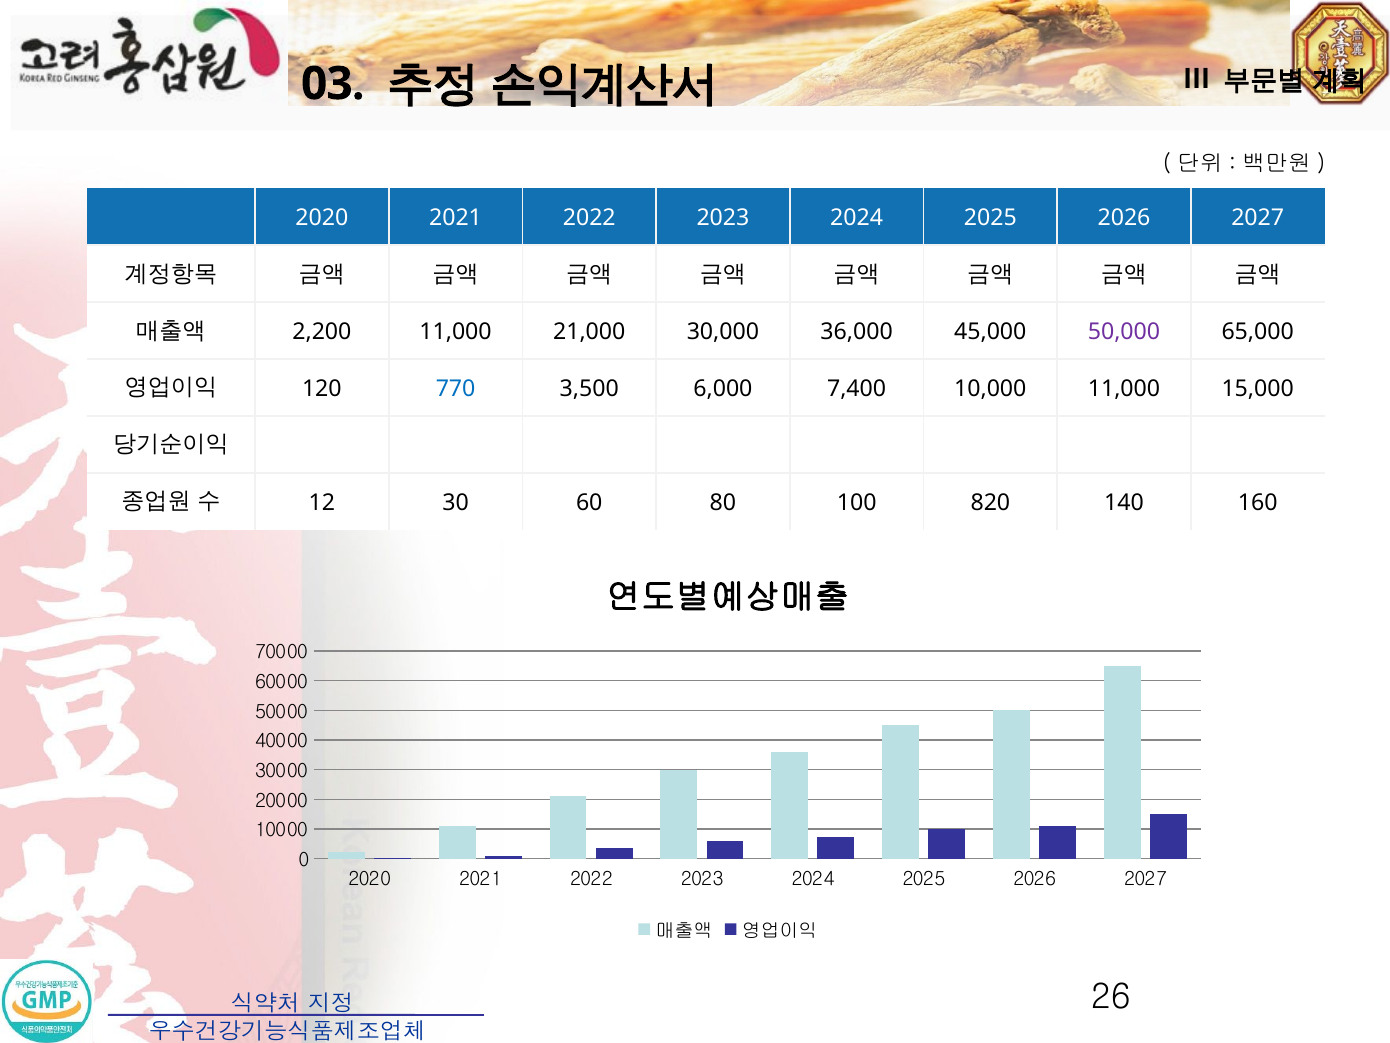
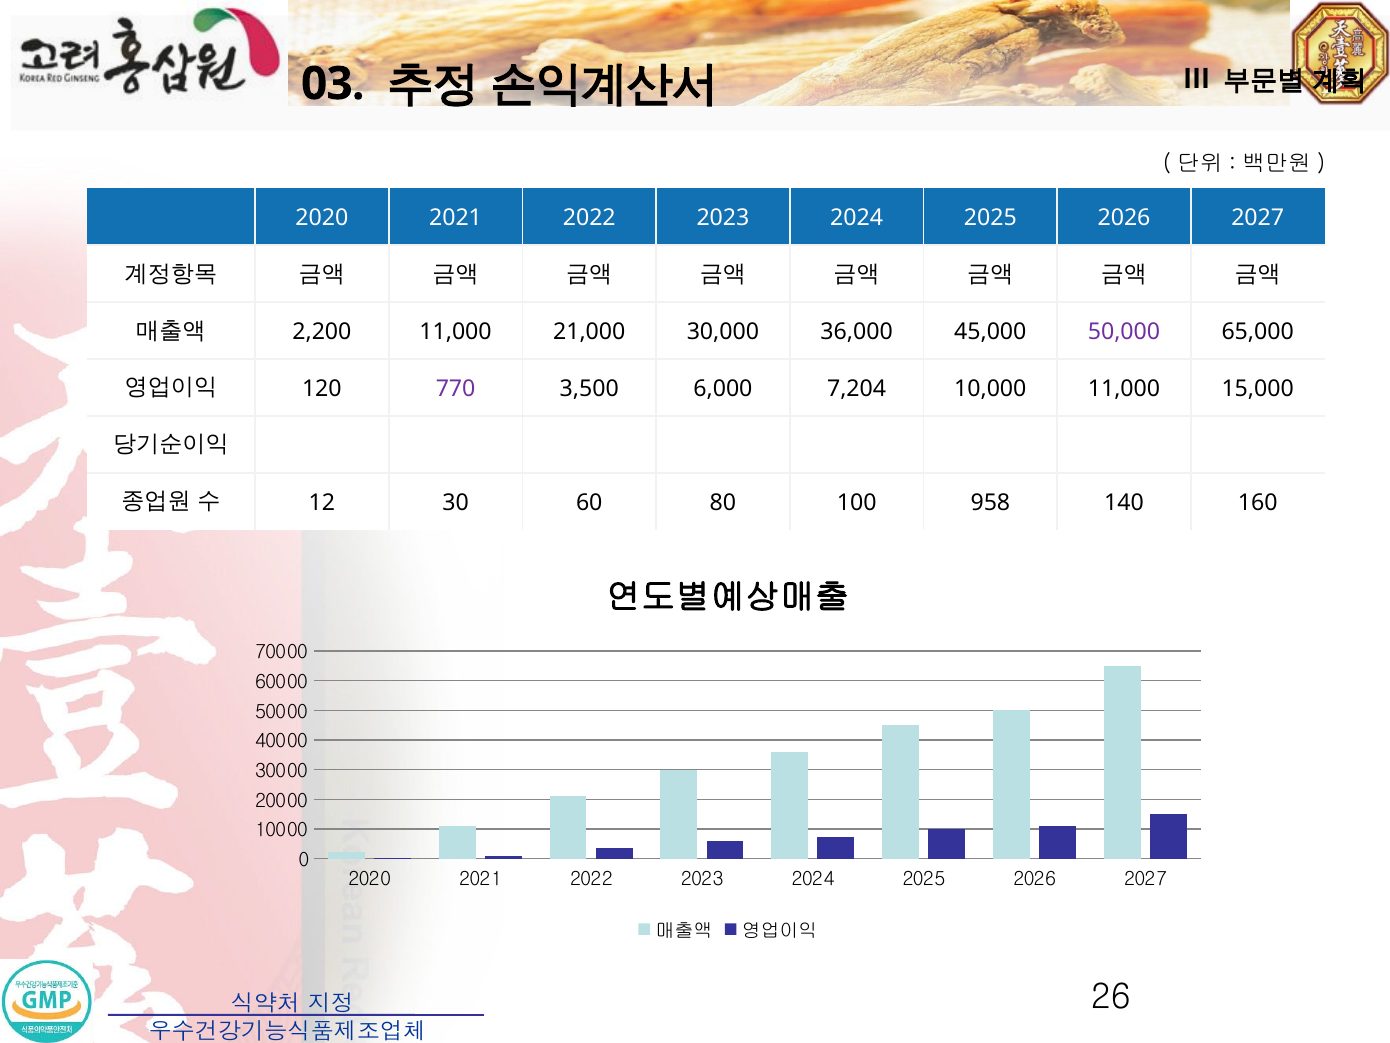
770 colour: blue -> purple (456, 389)
7,400: 7,400 -> 7,204 (857, 389)
820: 820 -> 958 (990, 502)
